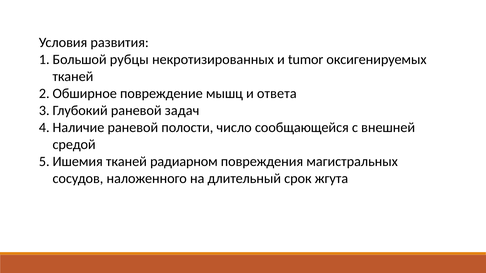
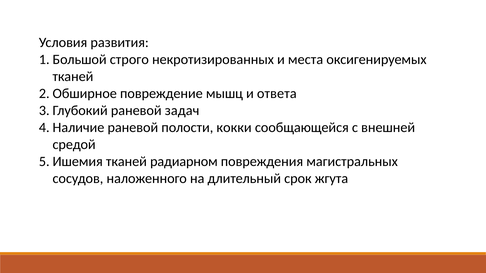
рубцы: рубцы -> строго (129, 60)
tumor: tumor -> места (306, 60)
число: число -> кокки (234, 128)
